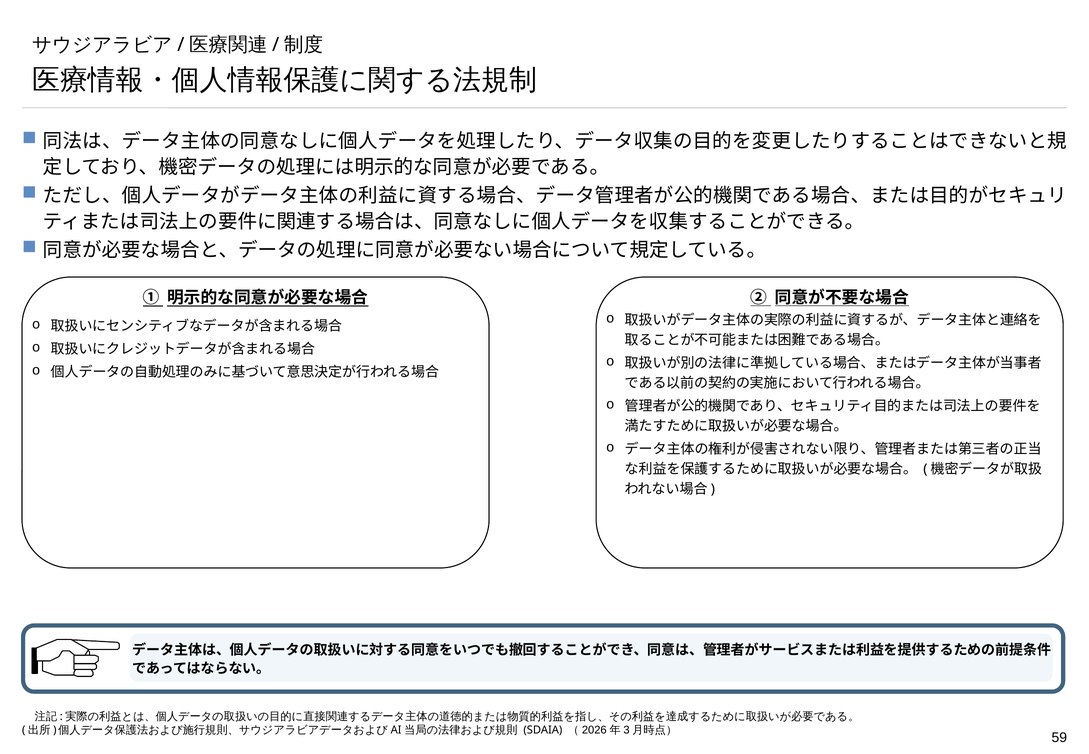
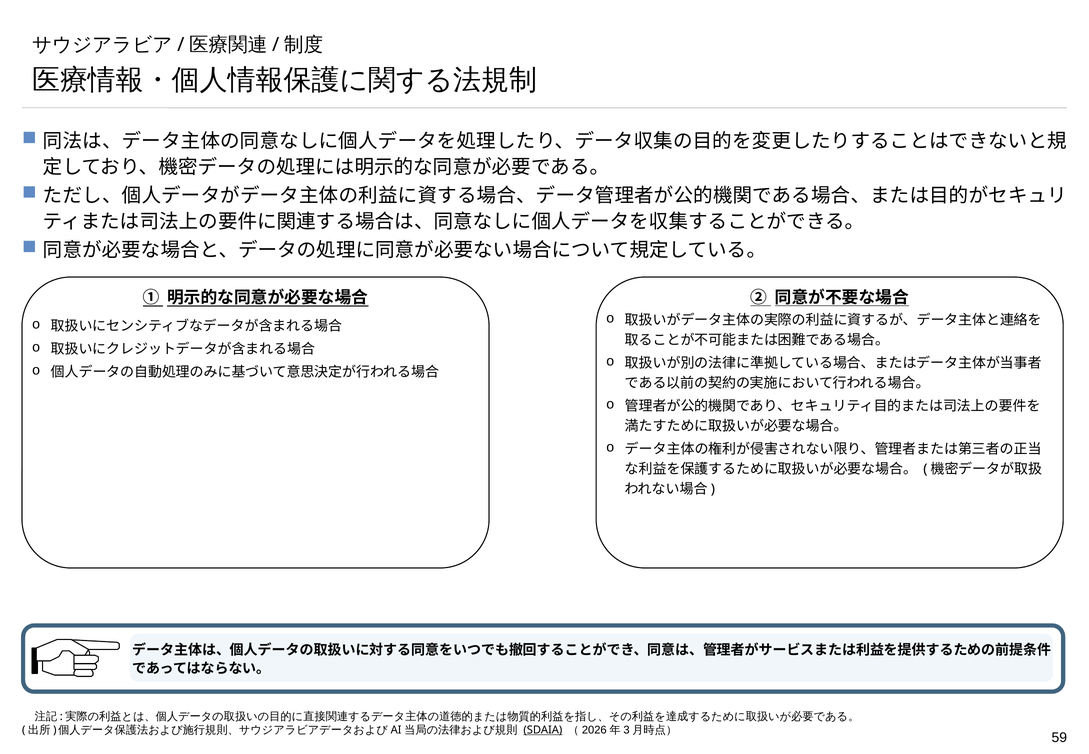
SDAIA underline: none -> present (543, 730)
